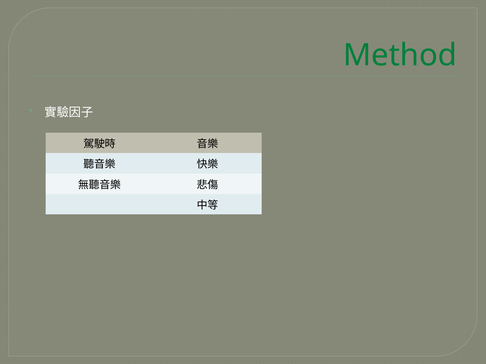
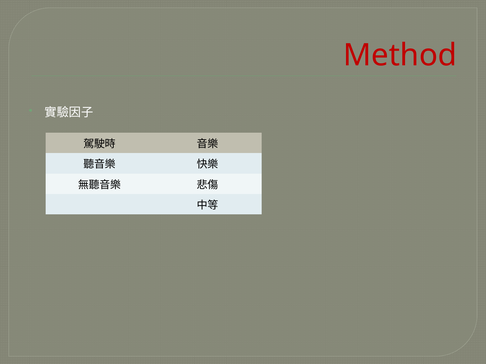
Method colour: green -> red (400, 55)
